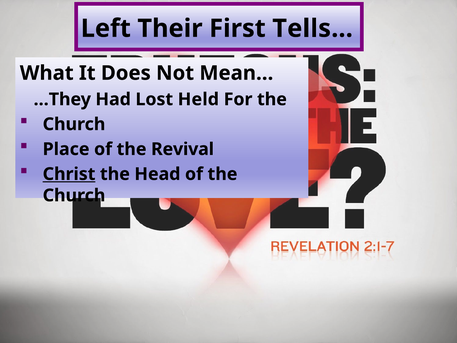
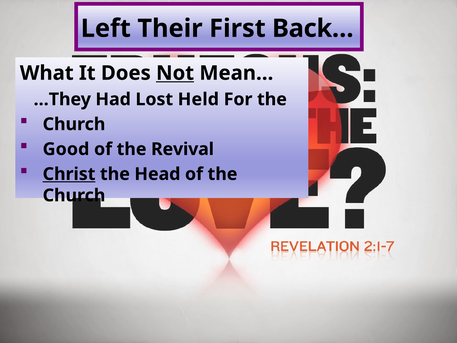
Tells…: Tells… -> Back… (313, 28)
Not underline: none -> present (175, 73)
Place: Place -> Good (66, 149)
